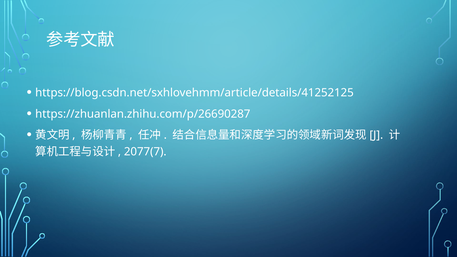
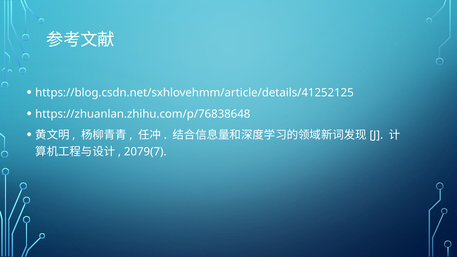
https://zhuanlan.zhihu.com/p/26690287: https://zhuanlan.zhihu.com/p/26690287 -> https://zhuanlan.zhihu.com/p/76838648 (143, 114)
2077(7: 2077(7 -> 2079(7 (145, 152)
